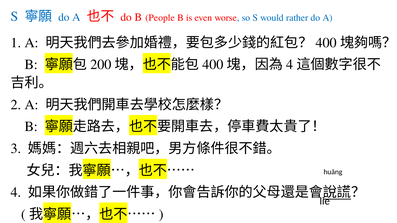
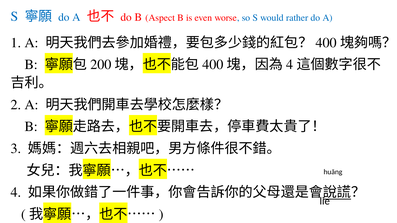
People: People -> Aspect (160, 18)
